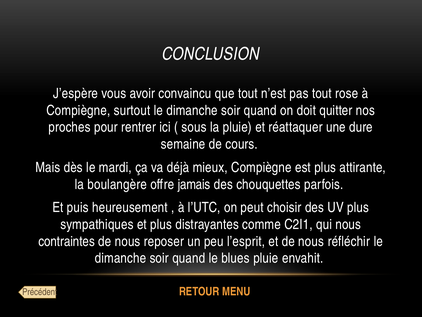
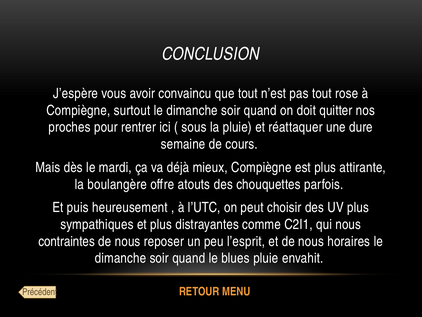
jamais: jamais -> atouts (194, 184)
réfléchir: réfléchir -> horaires (349, 241)
